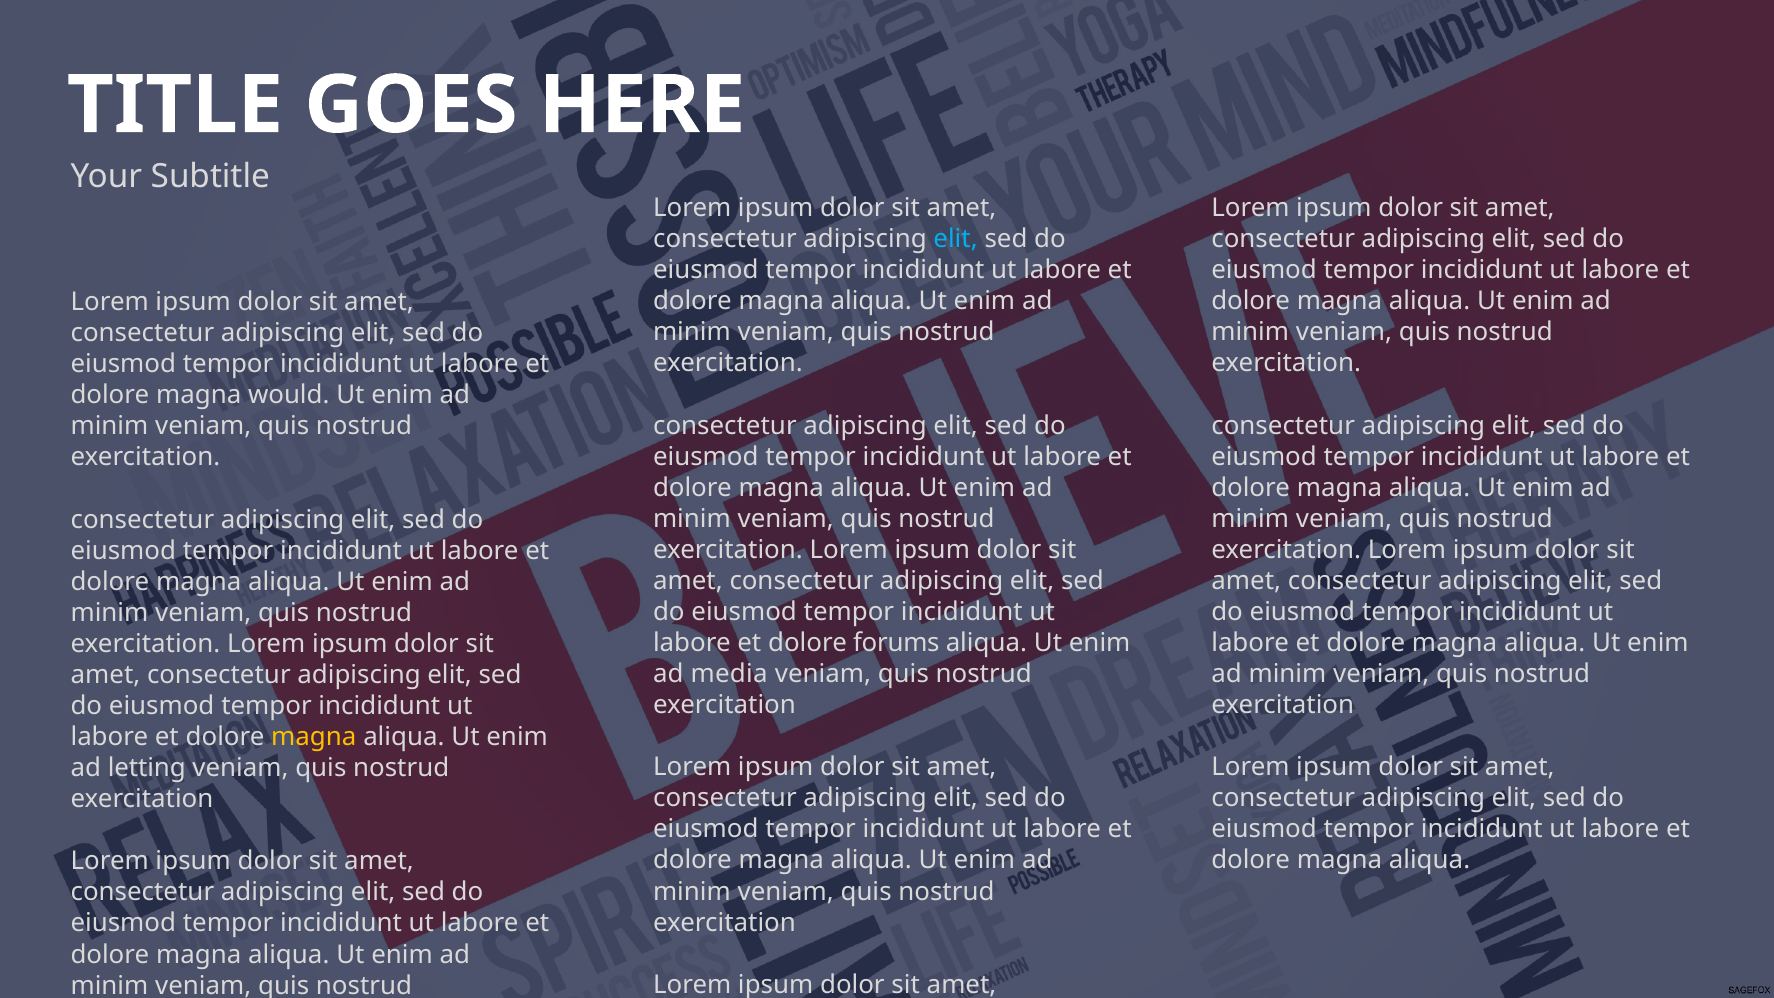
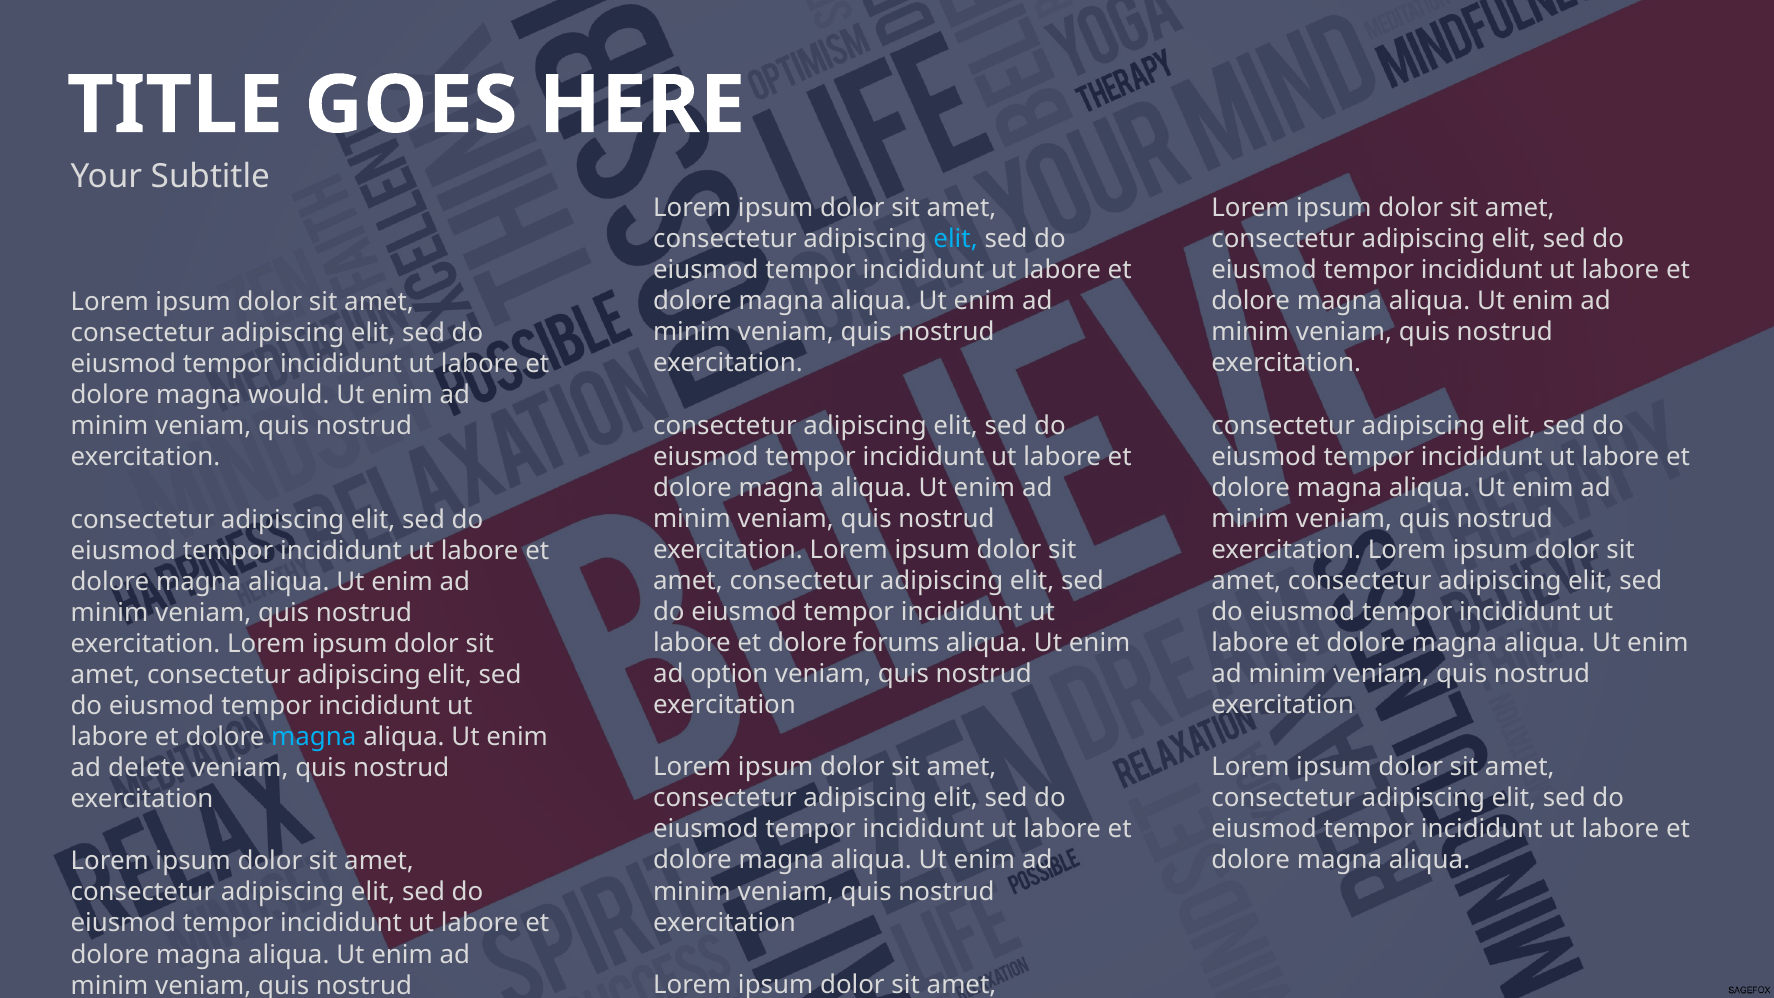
media: media -> option (729, 674)
magna colour: yellow -> light blue (314, 737)
letting: letting -> delete (147, 768)
